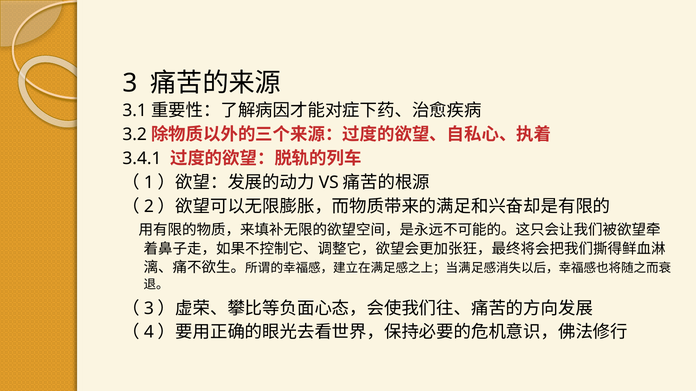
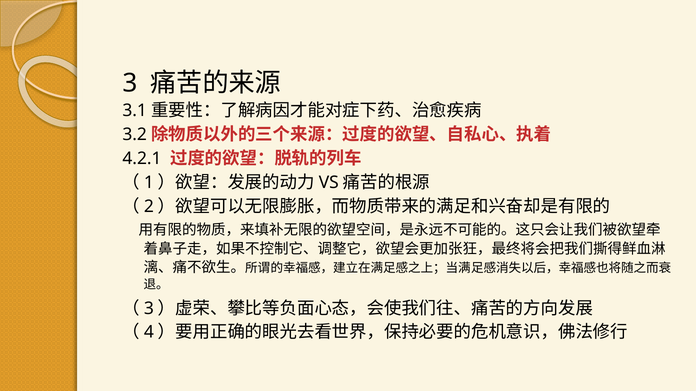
3.4.1: 3.4.1 -> 4.2.1 (142, 159)
